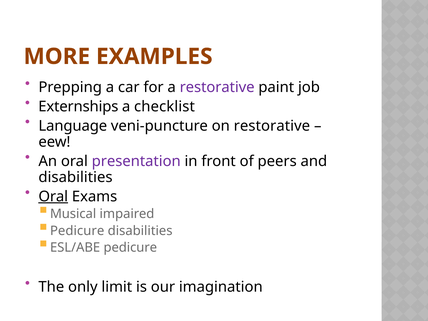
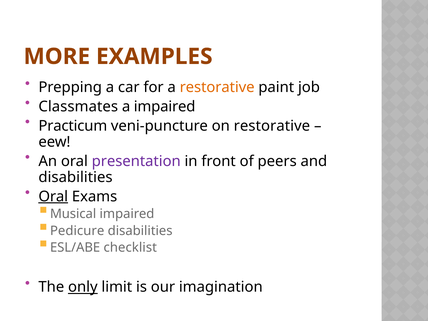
restorative colour: purple -> orange (217, 87)
Externships: Externships -> Classmates (78, 107)
a checklist: checklist -> impaired (165, 107)
Language: Language -> Practicum (73, 126)
ESL/ABE pedicure: pedicure -> checklist (130, 248)
only underline: none -> present (83, 287)
